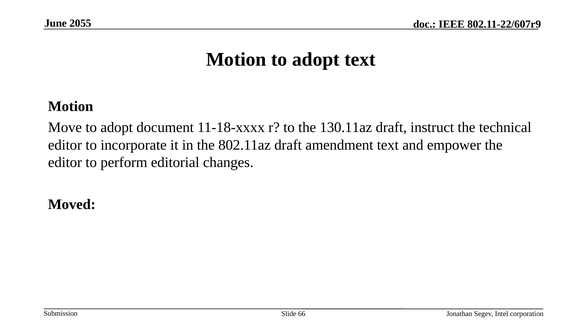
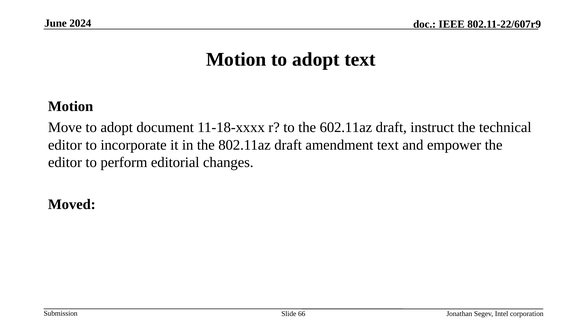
2055: 2055 -> 2024 (80, 23)
130.11az: 130.11az -> 602.11az (346, 128)
